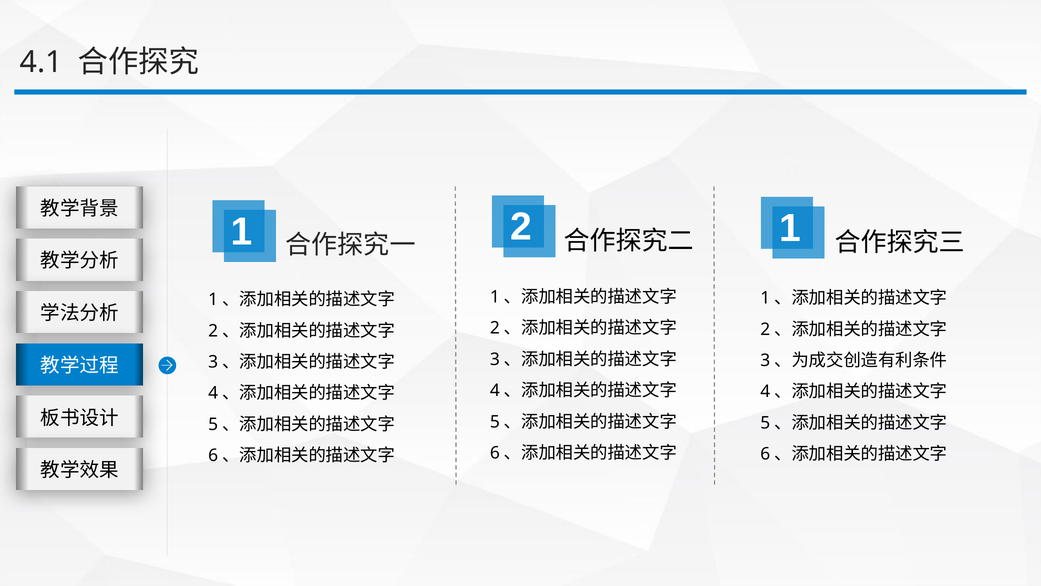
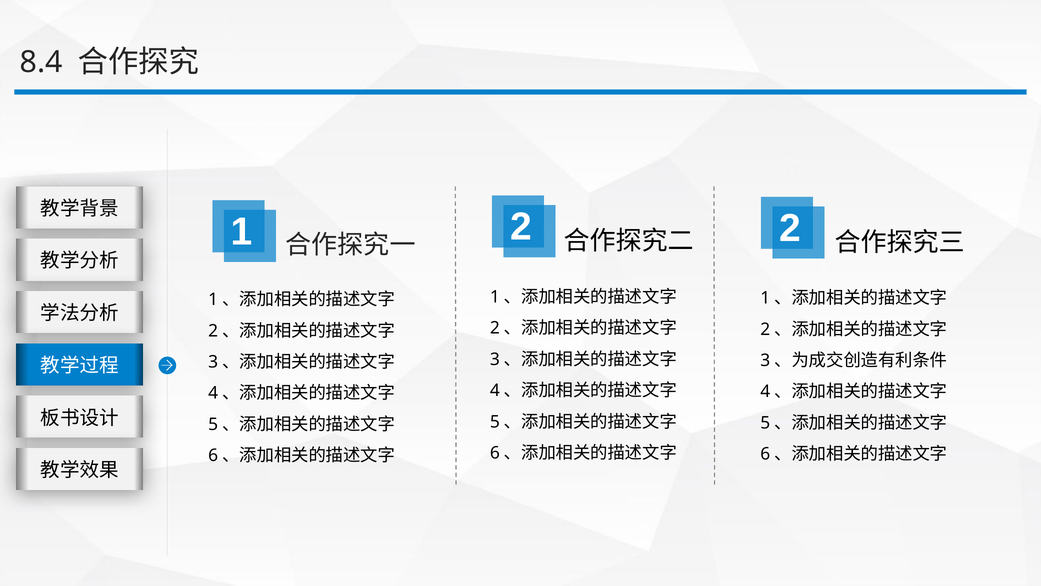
4.1: 4.1 -> 8.4 (41, 62)
2 1: 1 -> 2 (790, 228)
